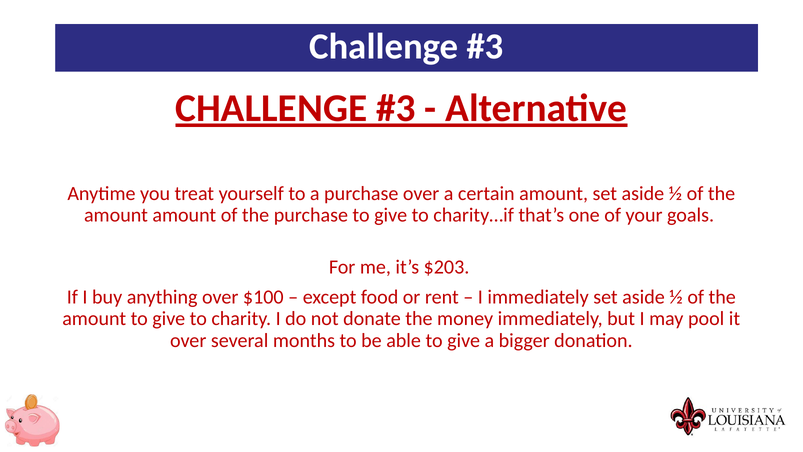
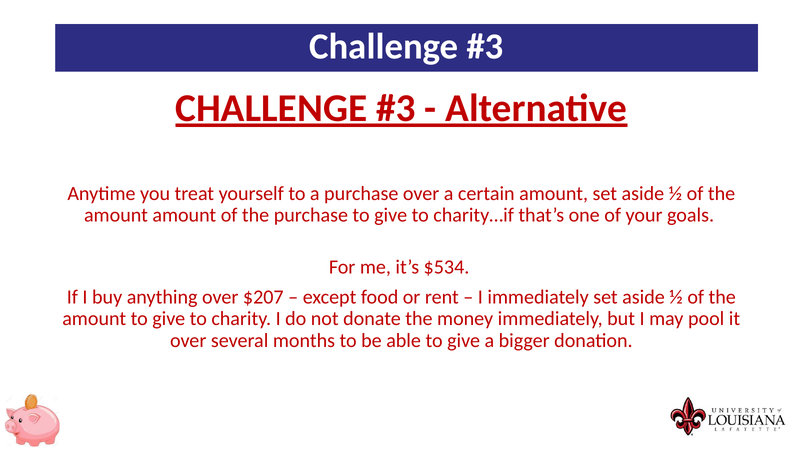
$203: $203 -> $534 (447, 267)
$100: $100 -> $207 (263, 297)
